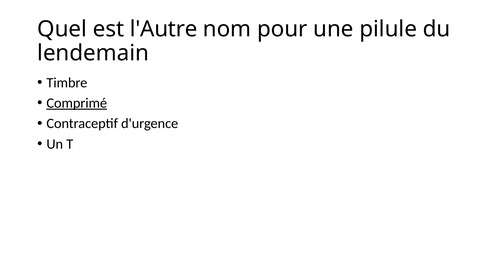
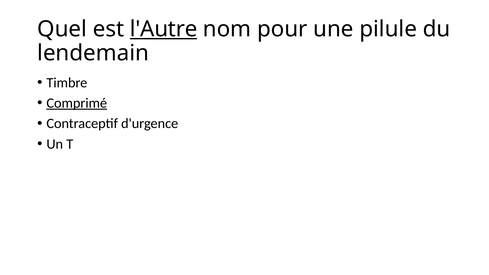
l'Autre underline: none -> present (164, 29)
